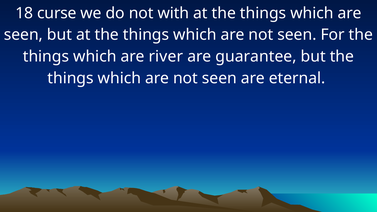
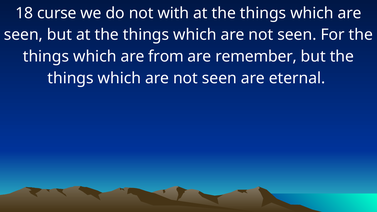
river: river -> from (166, 56)
guarantee: guarantee -> remember (256, 56)
